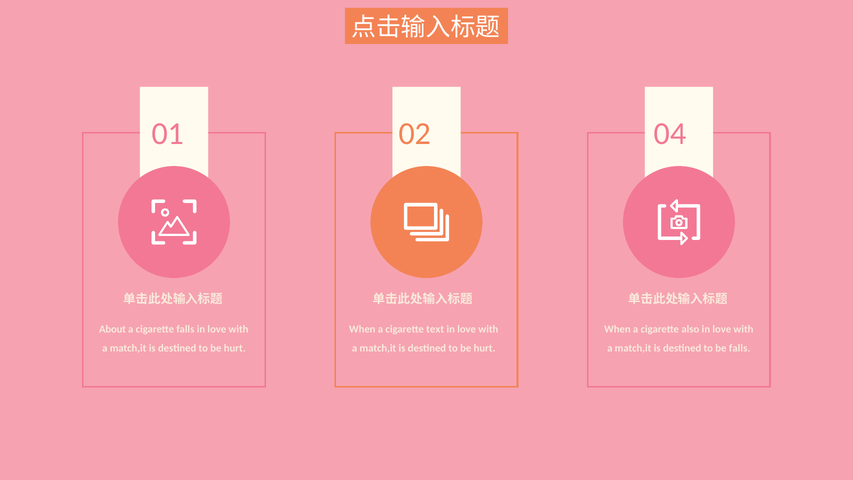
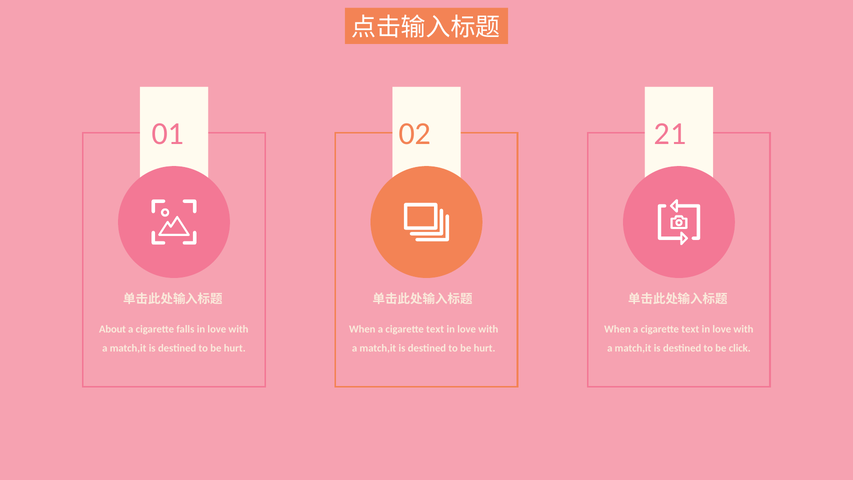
04: 04 -> 21 (670, 133)
also: also -> text (690, 329)
be falls: falls -> click (740, 348)
